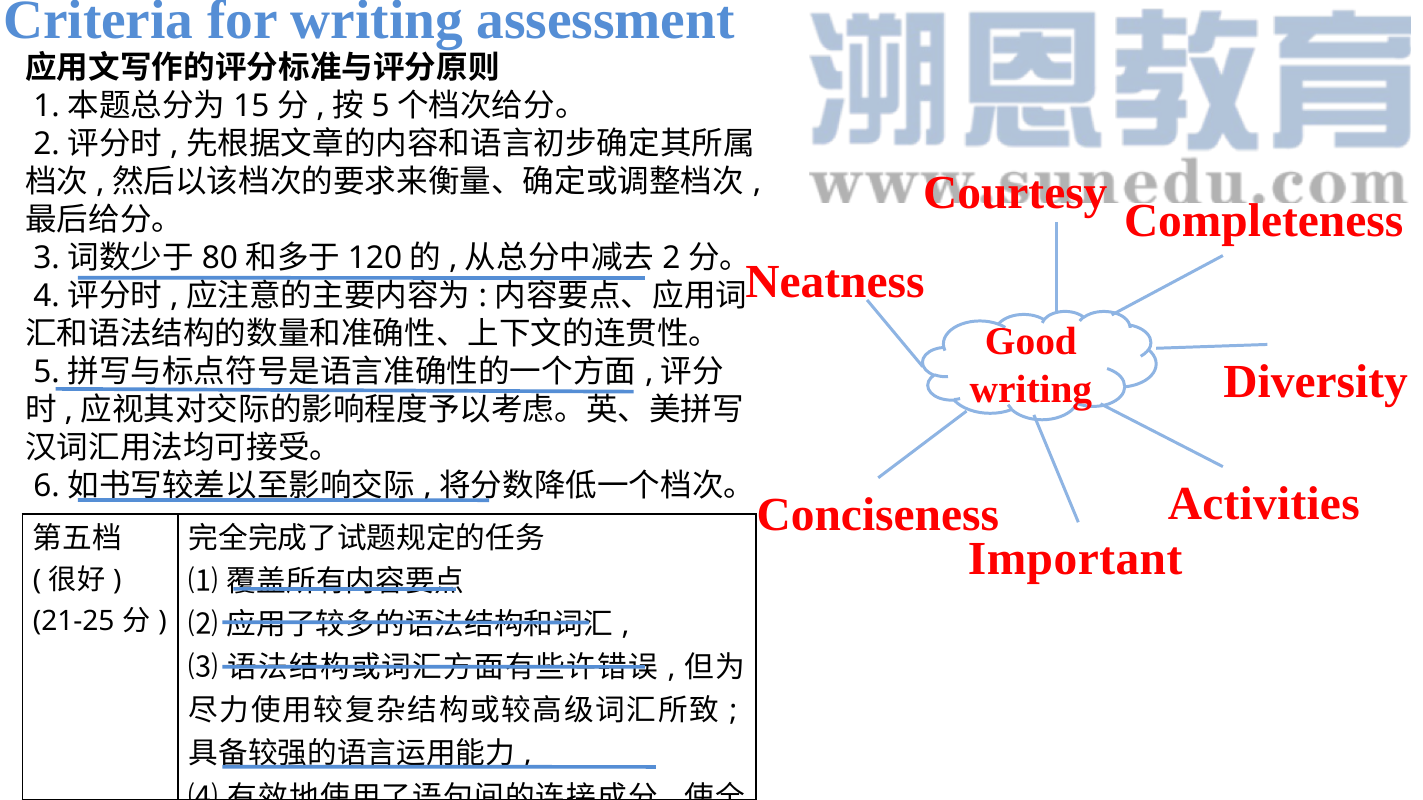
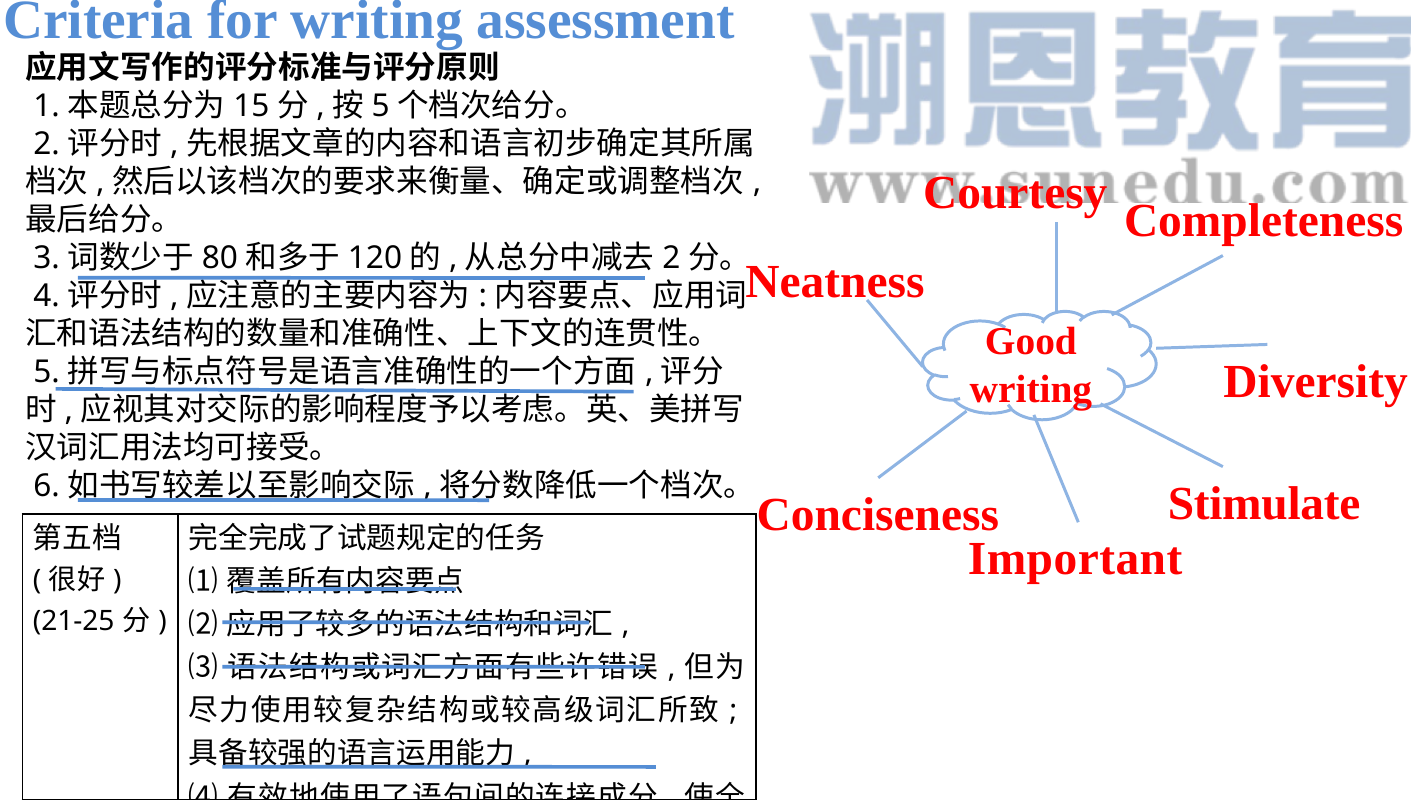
Activities: Activities -> Stimulate (1264, 504)
